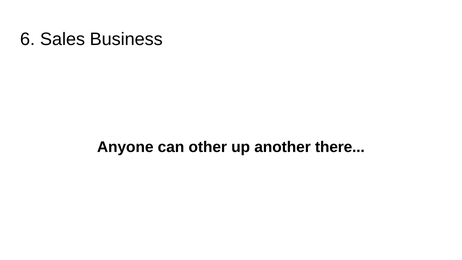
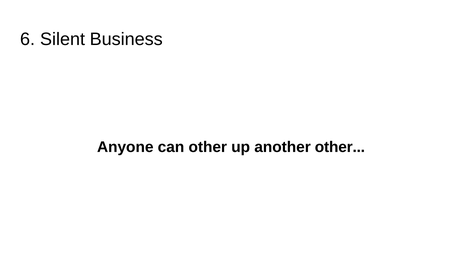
Sales: Sales -> Silent (63, 39)
another there: there -> other (340, 147)
